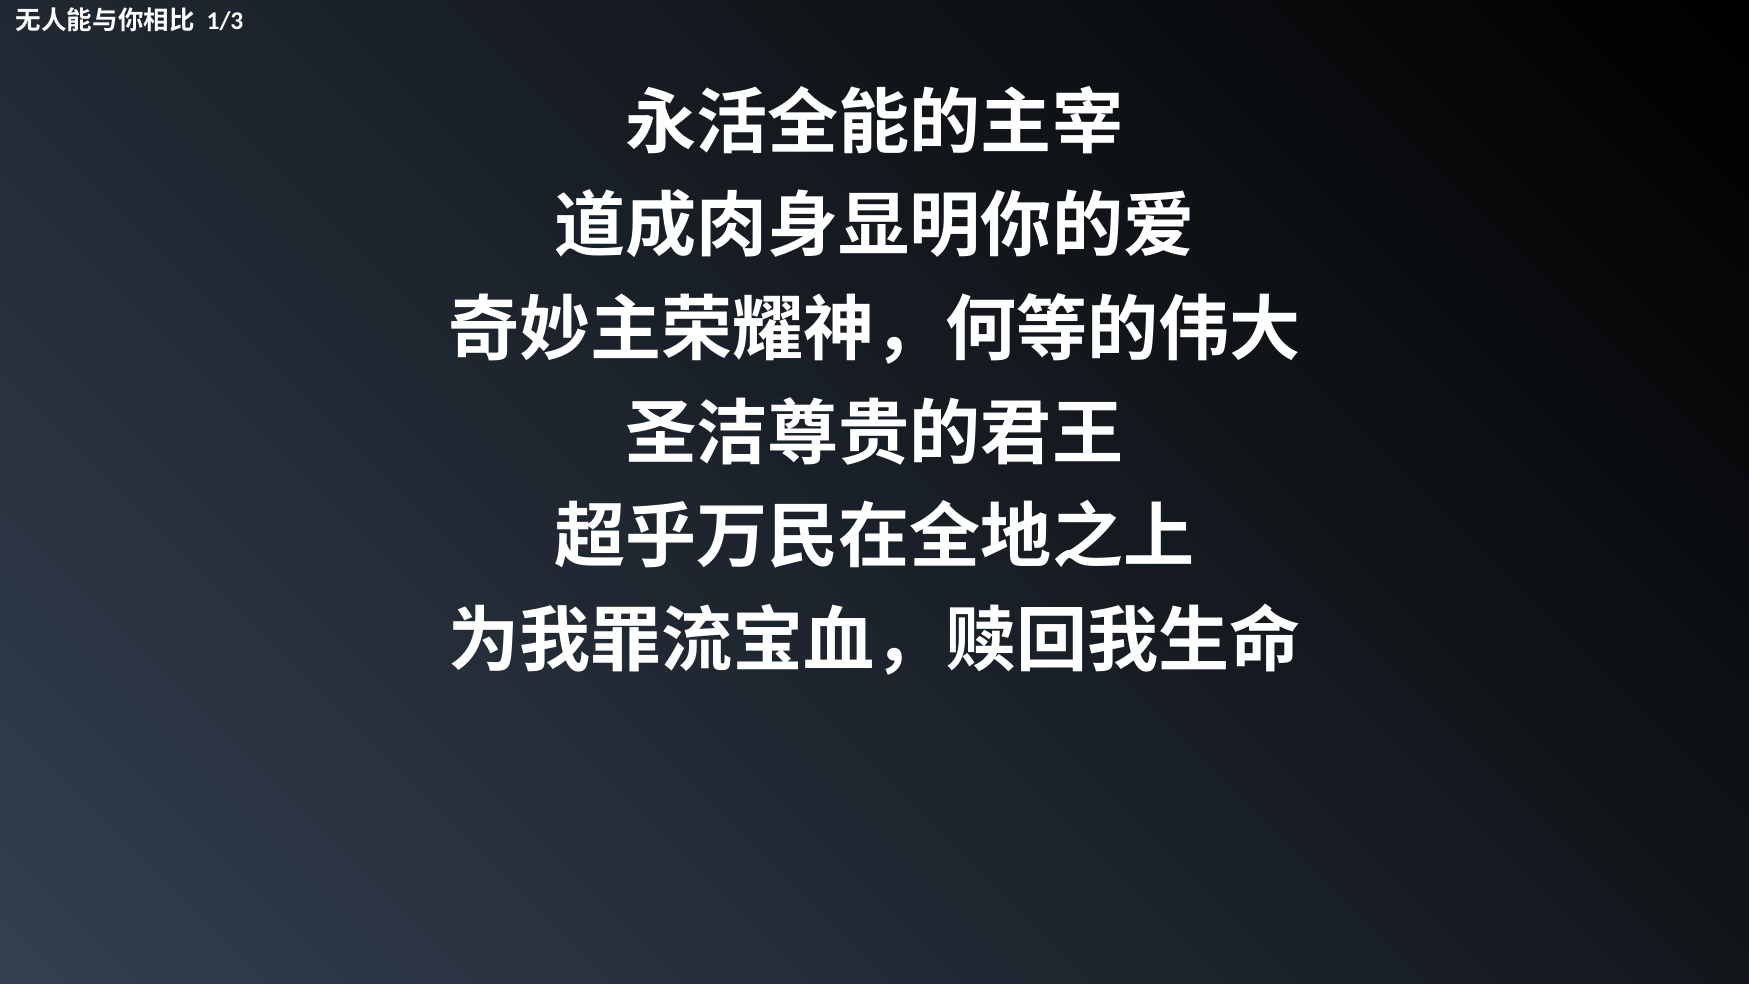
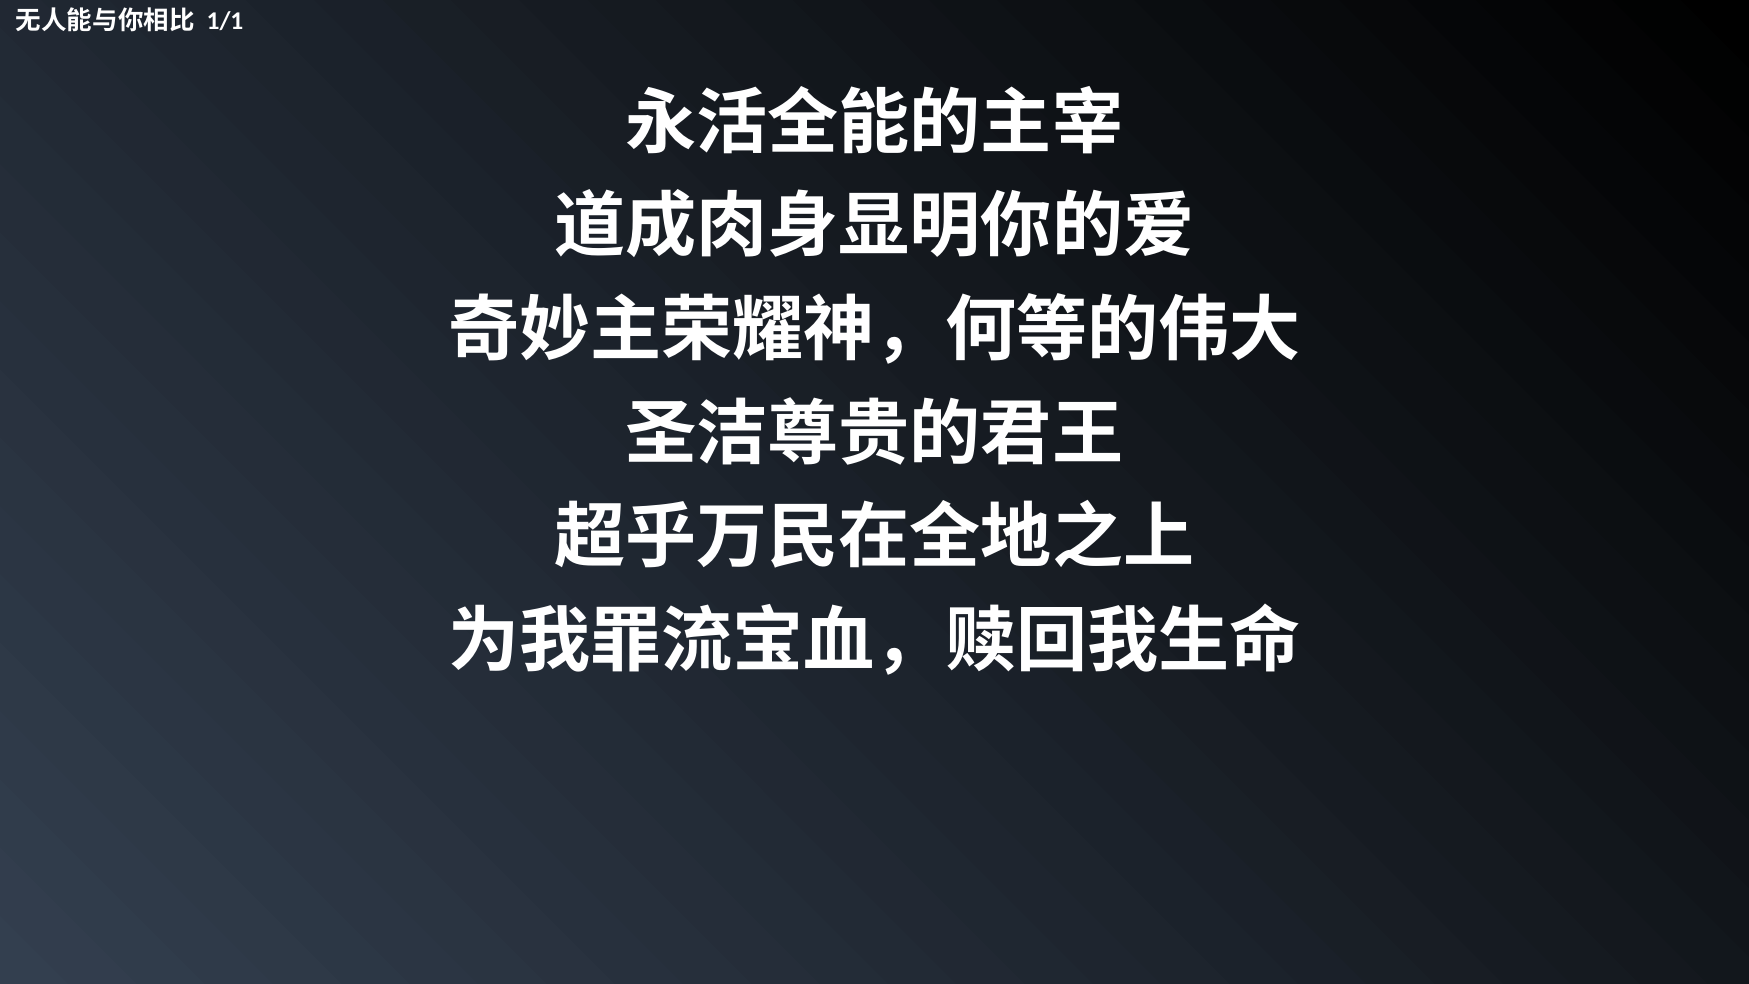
1/3: 1/3 -> 1/1 (225, 21)
